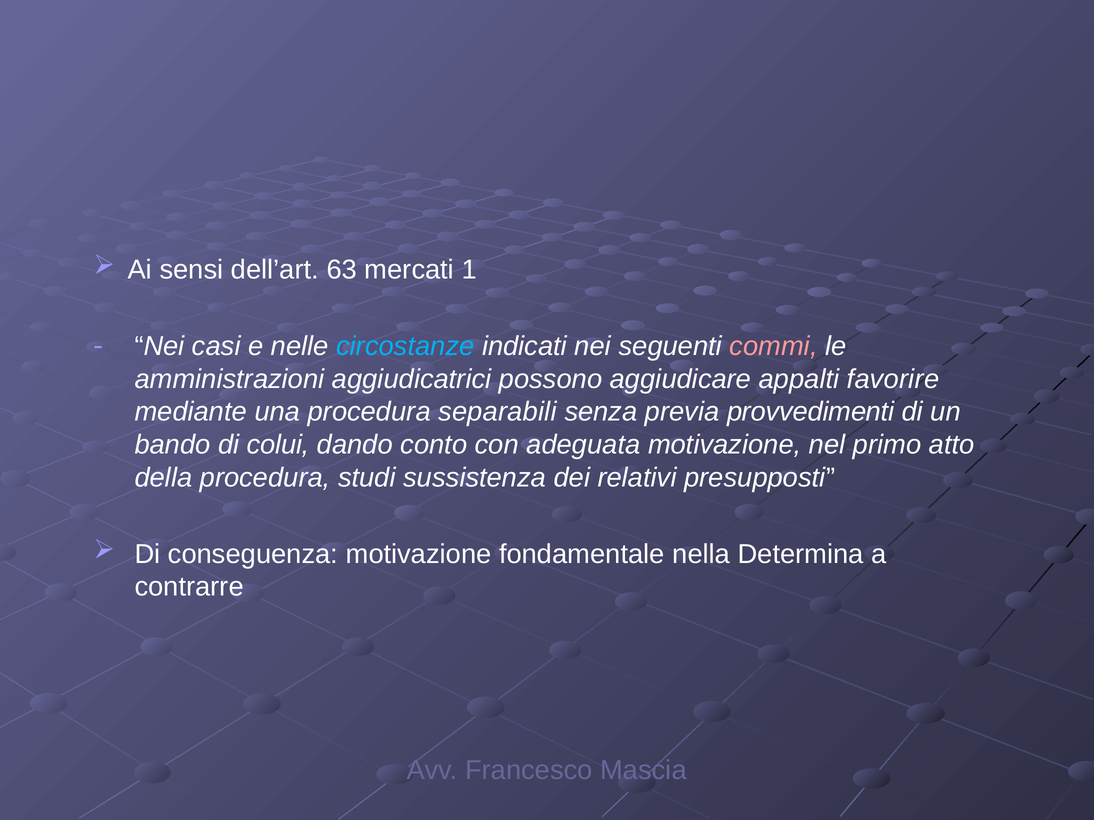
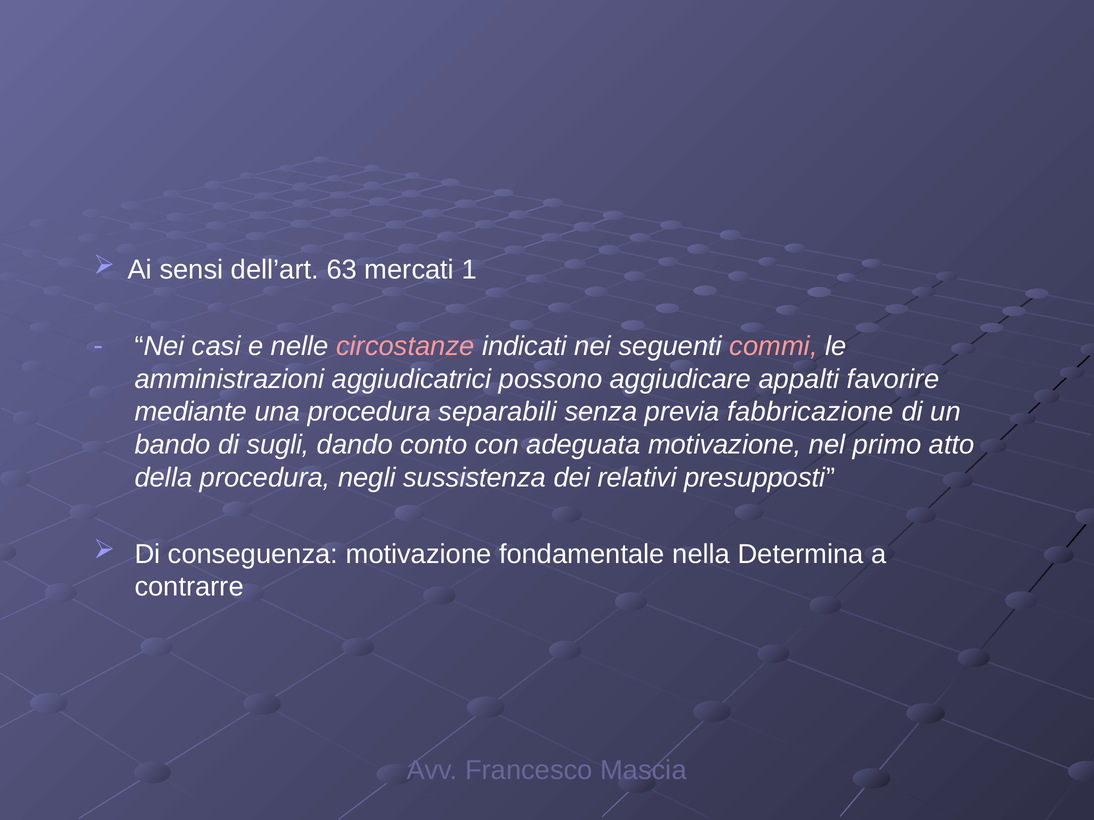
circostanze colour: light blue -> pink (405, 347)
provvedimenti: provvedimenti -> fabbricazione (810, 412)
colui: colui -> sugli (278, 445)
studi: studi -> negli (367, 478)
